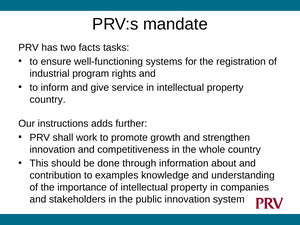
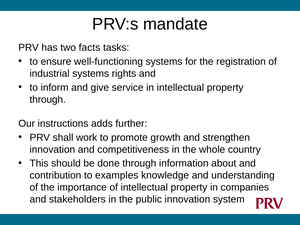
industrial program: program -> systems (91, 73)
country: country -> through (48, 99)
